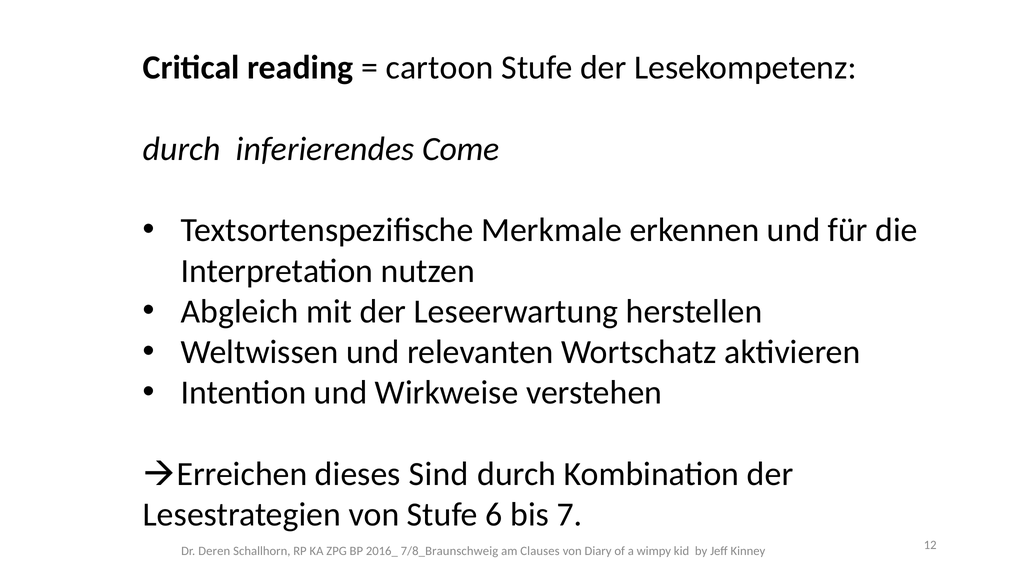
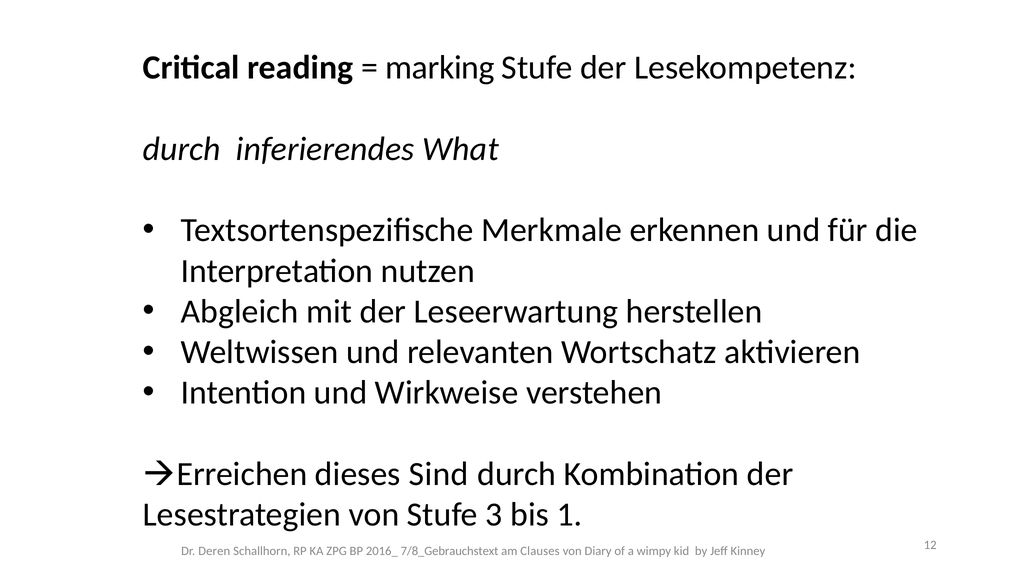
cartoon: cartoon -> marking (440, 68)
Come: Come -> What (460, 149)
6: 6 -> 3 (494, 514)
7: 7 -> 1 (569, 514)
7/8_Braunschweig: 7/8_Braunschweig -> 7/8_Gebrauchstext (450, 550)
